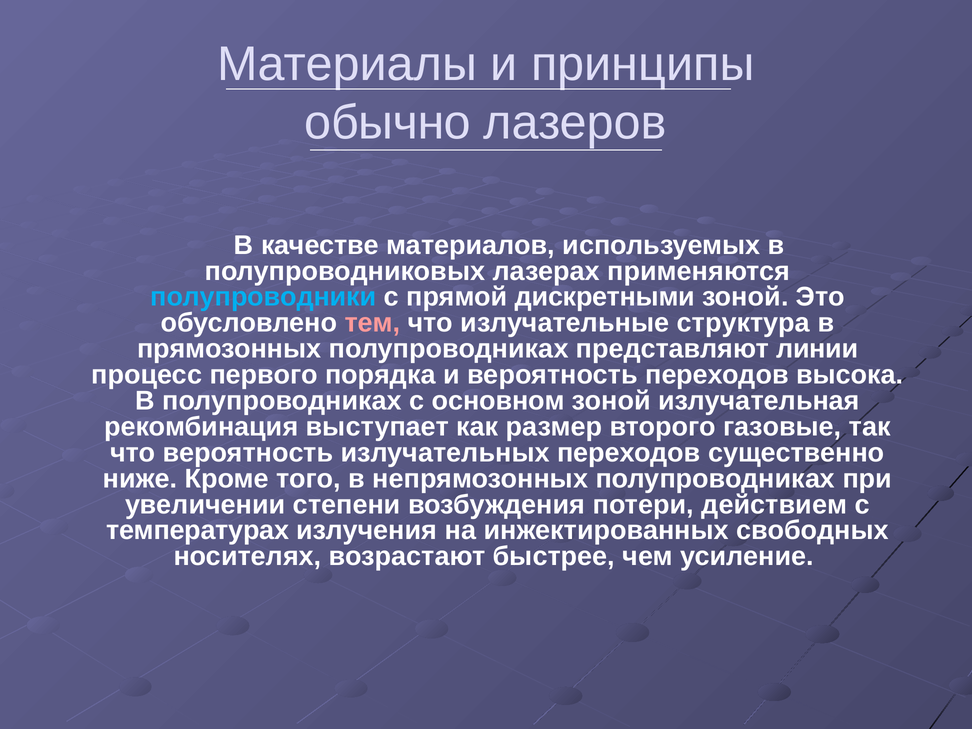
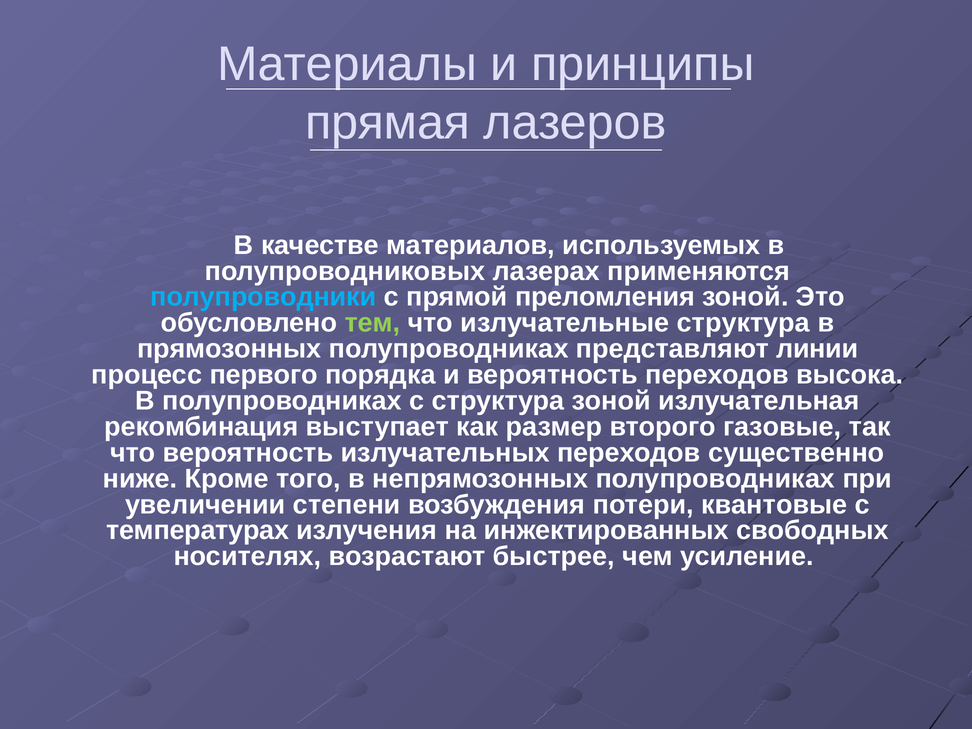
обычно: обычно -> прямая (388, 122)
дискретными: дискретными -> преломления (605, 297)
тем colour: pink -> light green (373, 323)
с основном: основном -> структура (498, 401)
действием: действием -> квантовые (774, 505)
